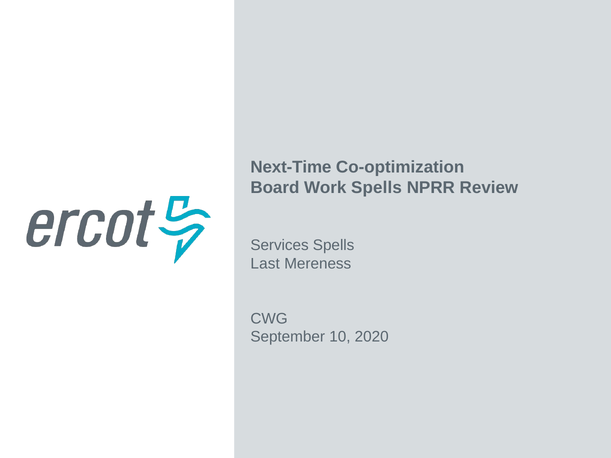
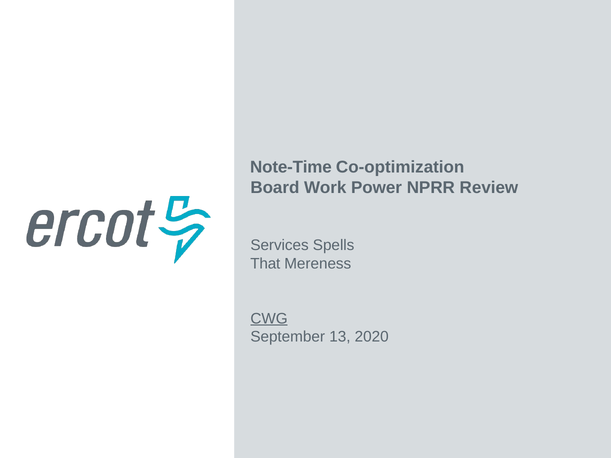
Next-Time: Next-Time -> Note-Time (291, 167)
Work Spells: Spells -> Power (377, 188)
Last: Last -> That (265, 264)
CWG underline: none -> present (269, 319)
10: 10 -> 13 (340, 337)
